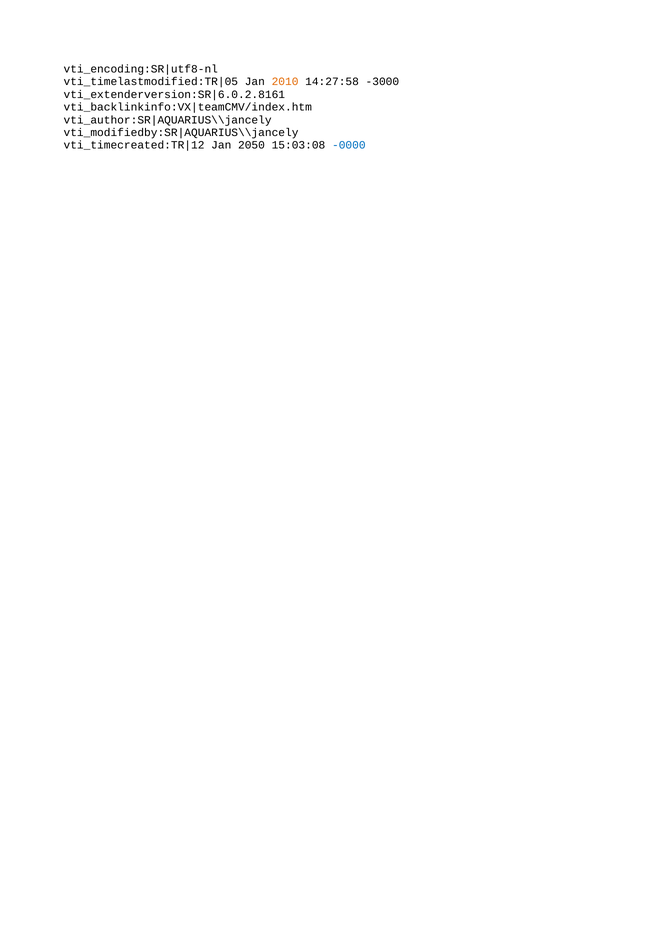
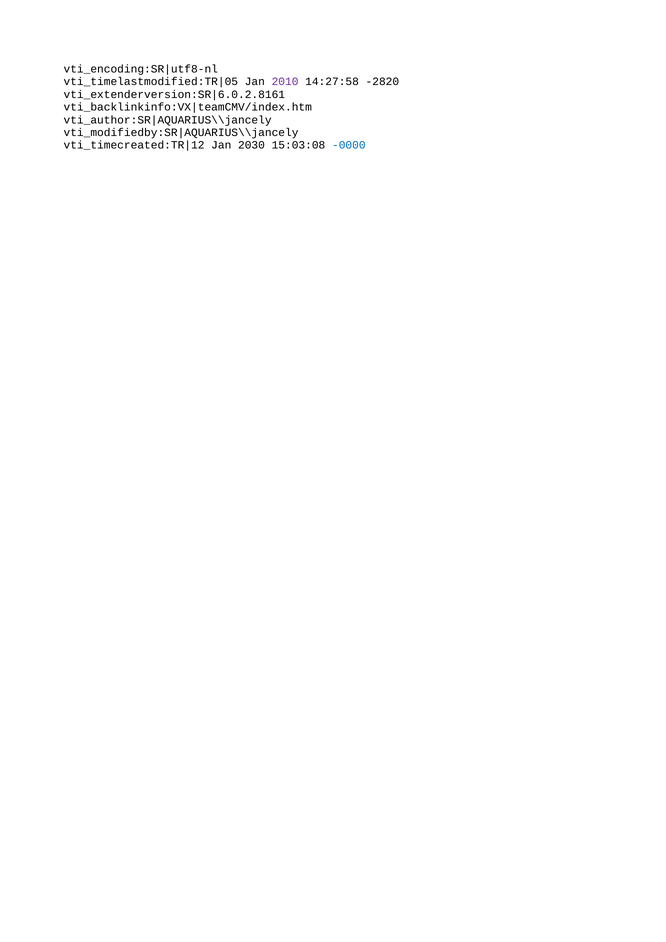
2010 colour: orange -> purple (285, 82)
-3000: -3000 -> -2820 (382, 82)
2050: 2050 -> 2030 (251, 145)
